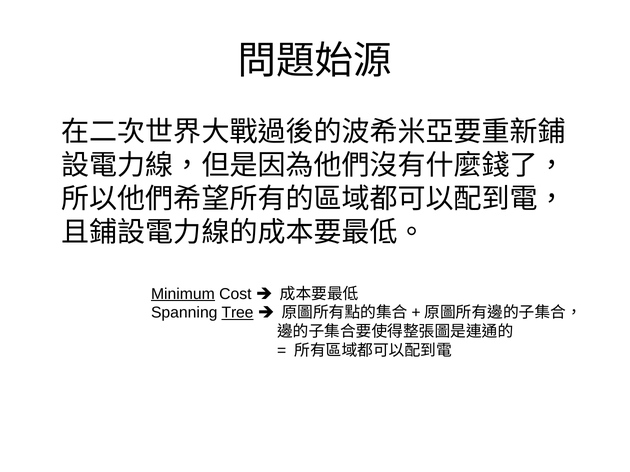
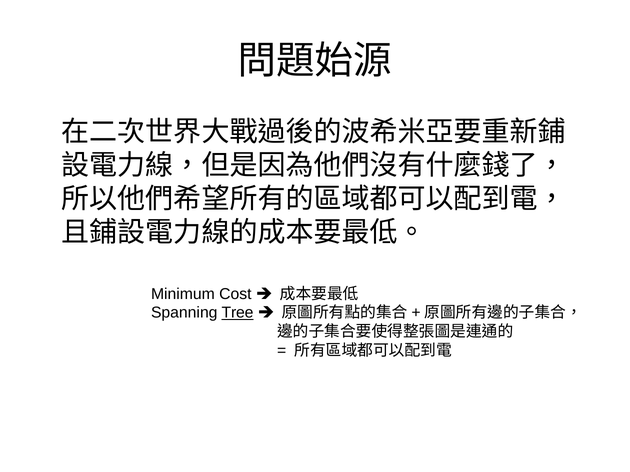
Minimum underline: present -> none (183, 294)
